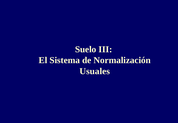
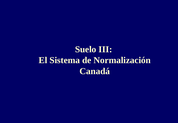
Usuales: Usuales -> Canadá (95, 71)
